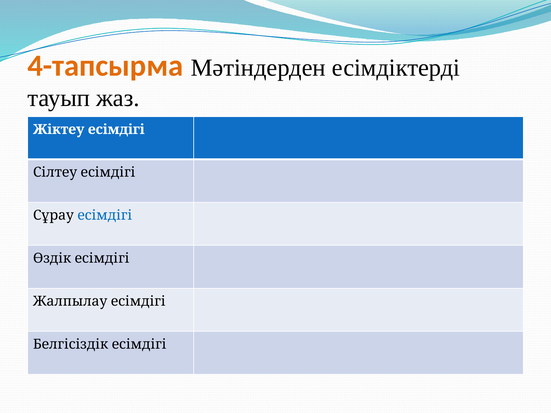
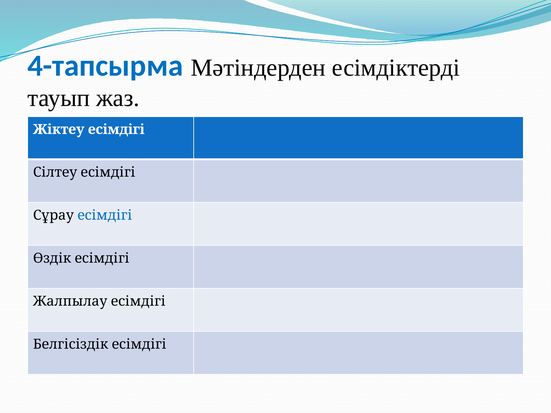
4-тапсырма colour: orange -> blue (105, 66)
